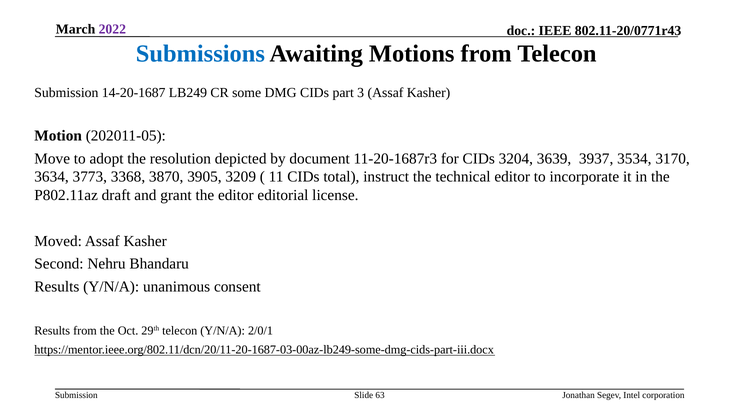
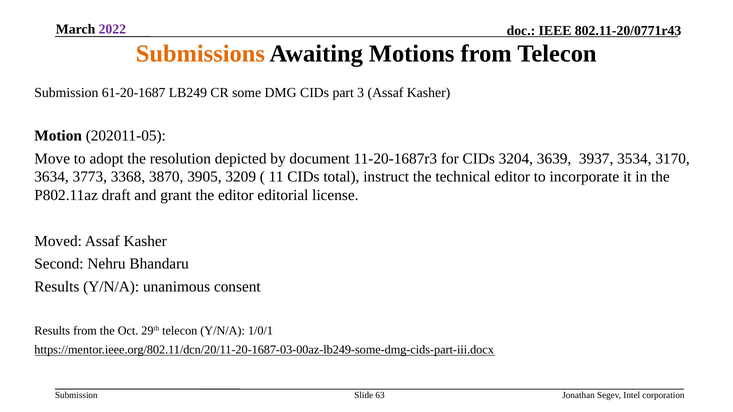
Submissions colour: blue -> orange (200, 54)
14-20-1687: 14-20-1687 -> 61-20-1687 (134, 93)
2/0/1: 2/0/1 -> 1/0/1 (261, 331)
